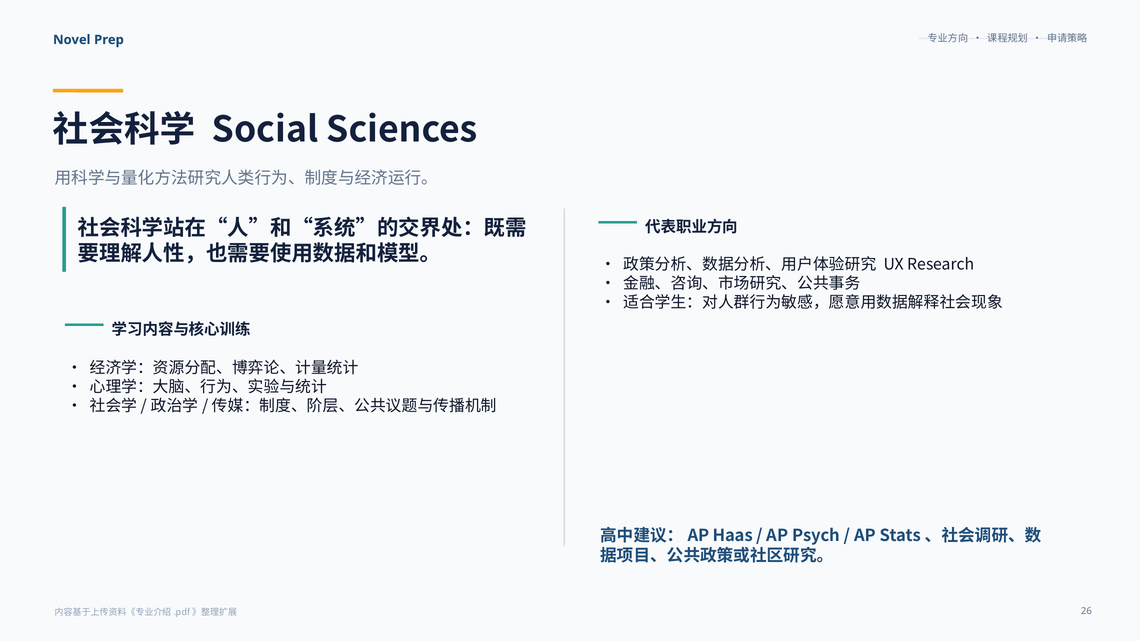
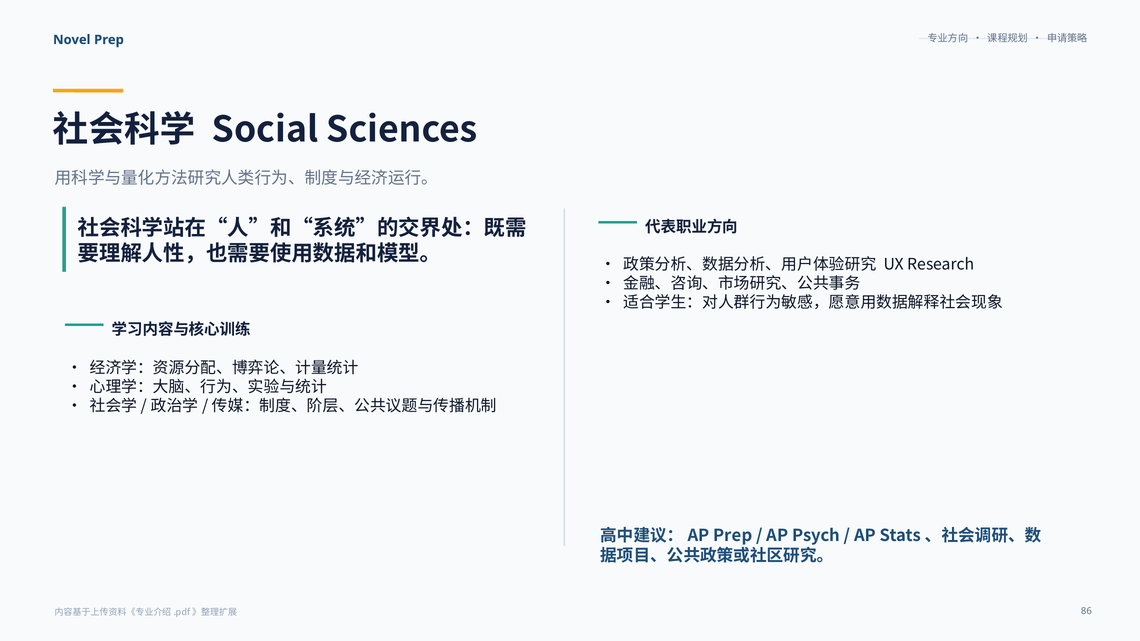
Haas: Haas -> Prep (733, 536)
26: 26 -> 86 (1086, 611)
